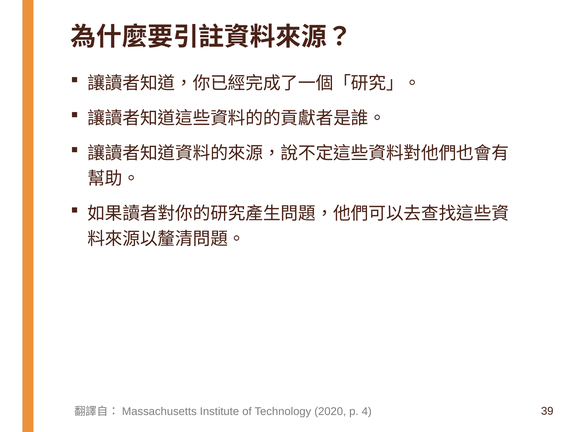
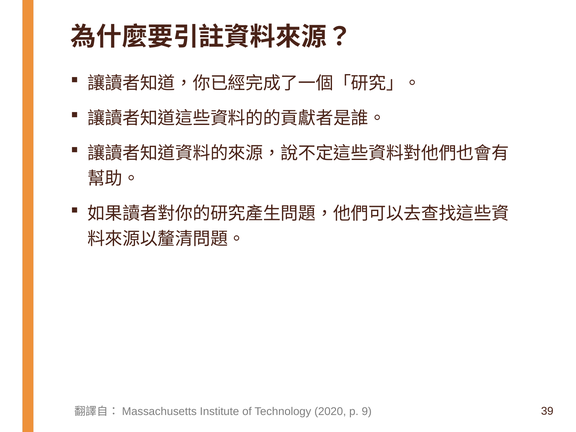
4: 4 -> 9 (367, 411)
